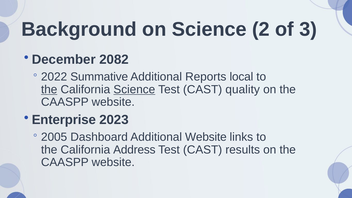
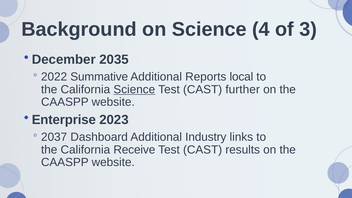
2: 2 -> 4 (261, 29)
2082: 2082 -> 2035 (114, 60)
the underline: present -> none (49, 89)
quality: quality -> further (243, 89)
2005: 2005 -> 2037 (54, 137)
Additional Website: Website -> Industry (206, 137)
Address: Address -> Receive (134, 150)
